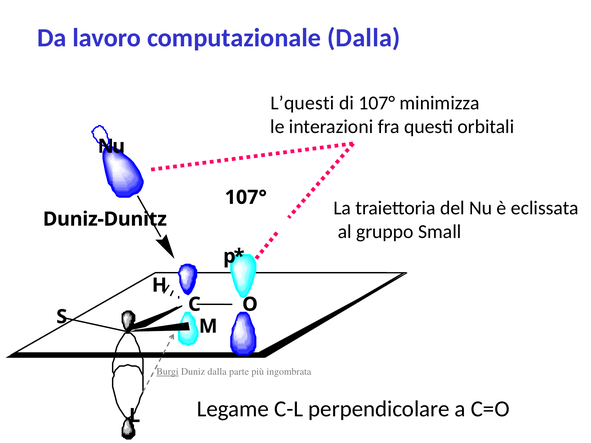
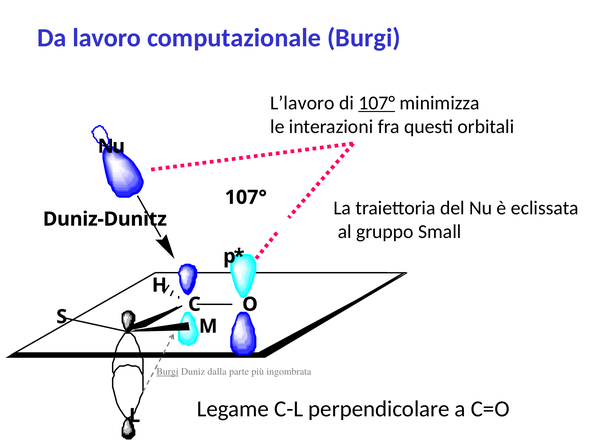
computazionale Dalla: Dalla -> Burgi (364, 38)
L’questi: L’questi -> L’lavoro (302, 103)
107° underline: none -> present (377, 103)
